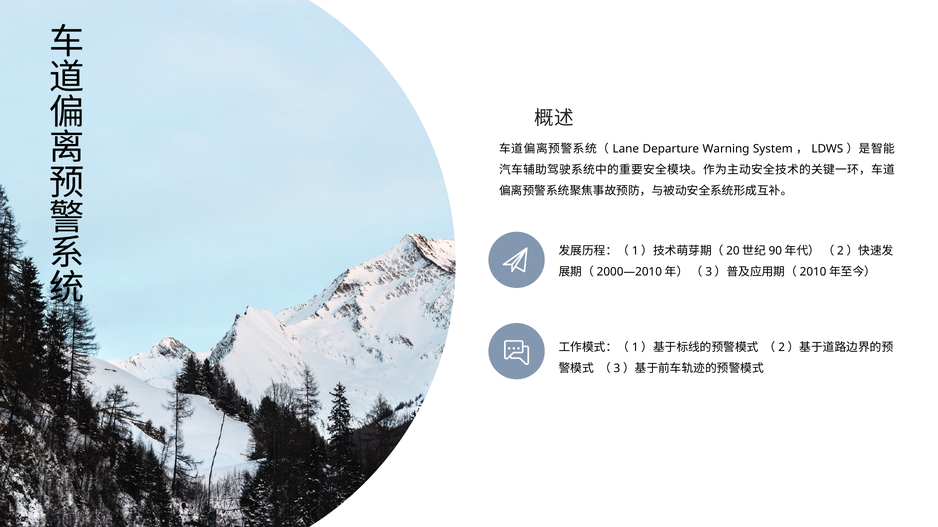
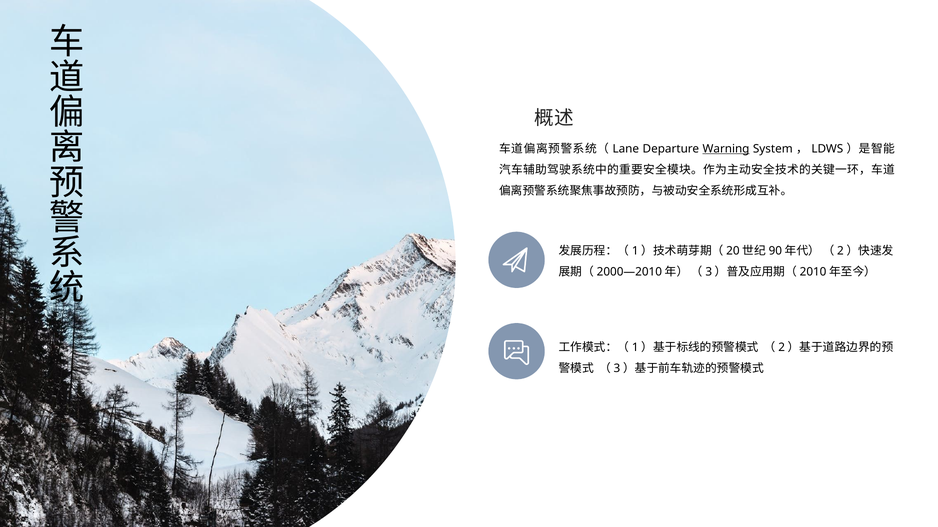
Warning underline: none -> present (726, 149)
